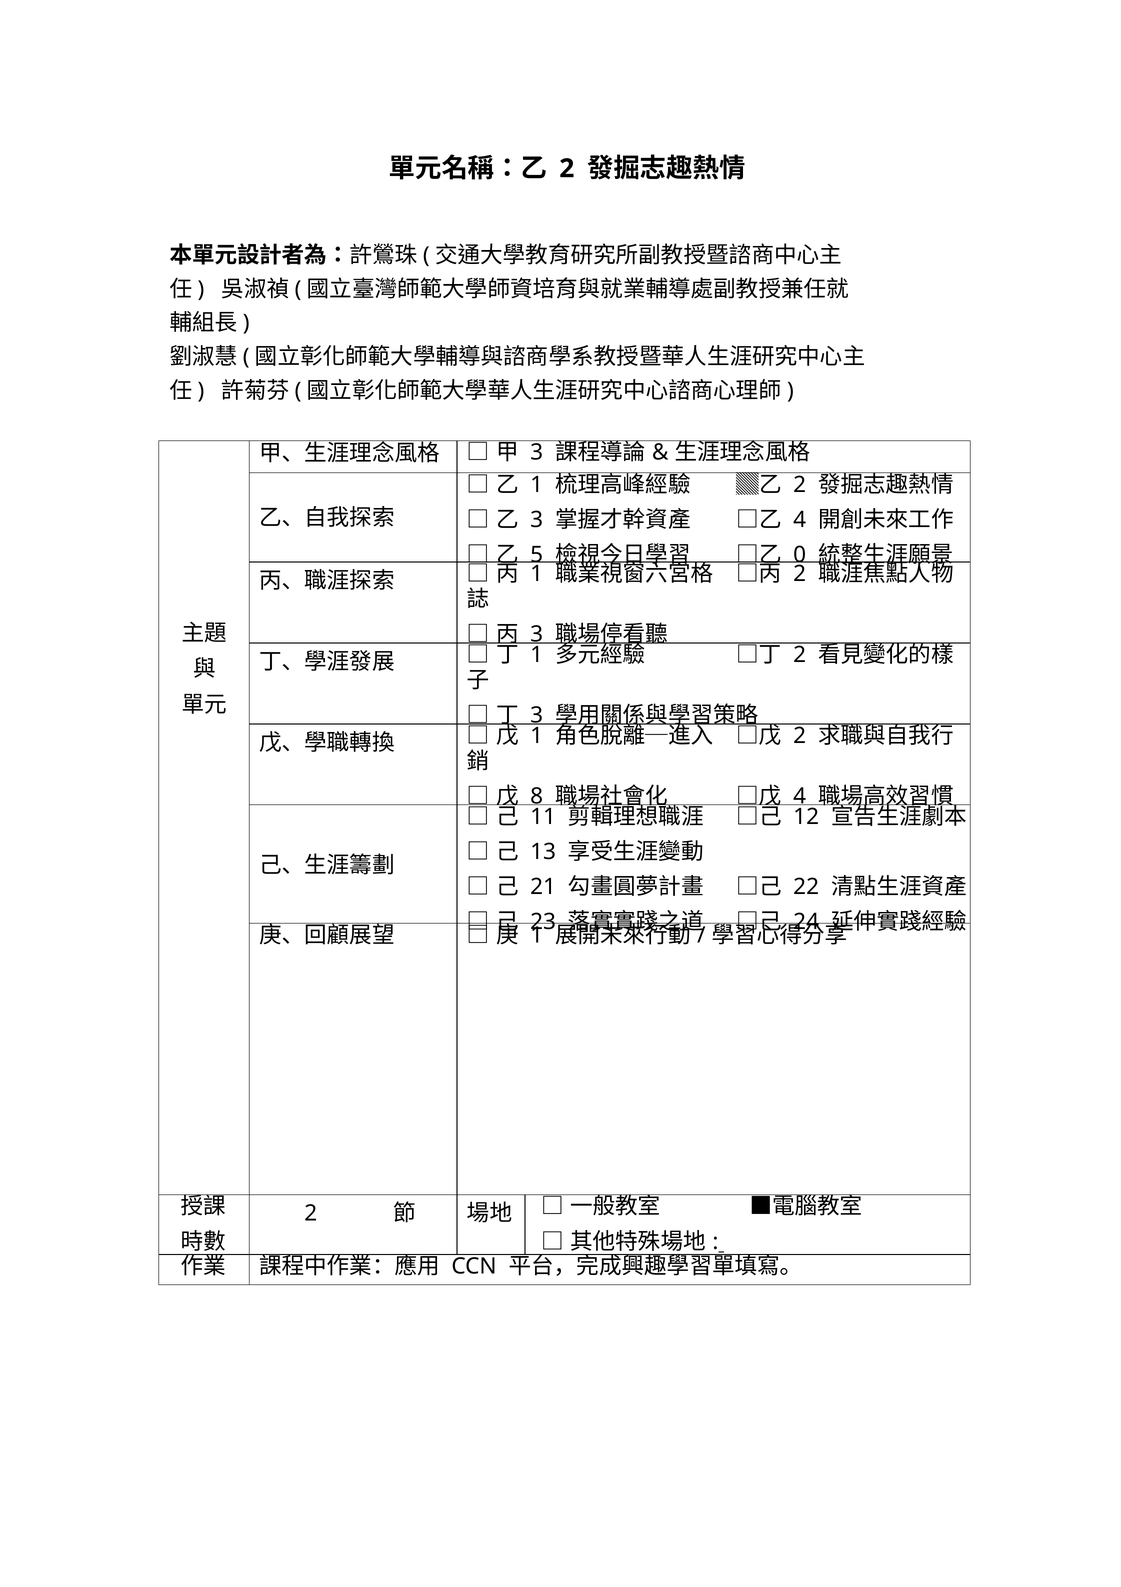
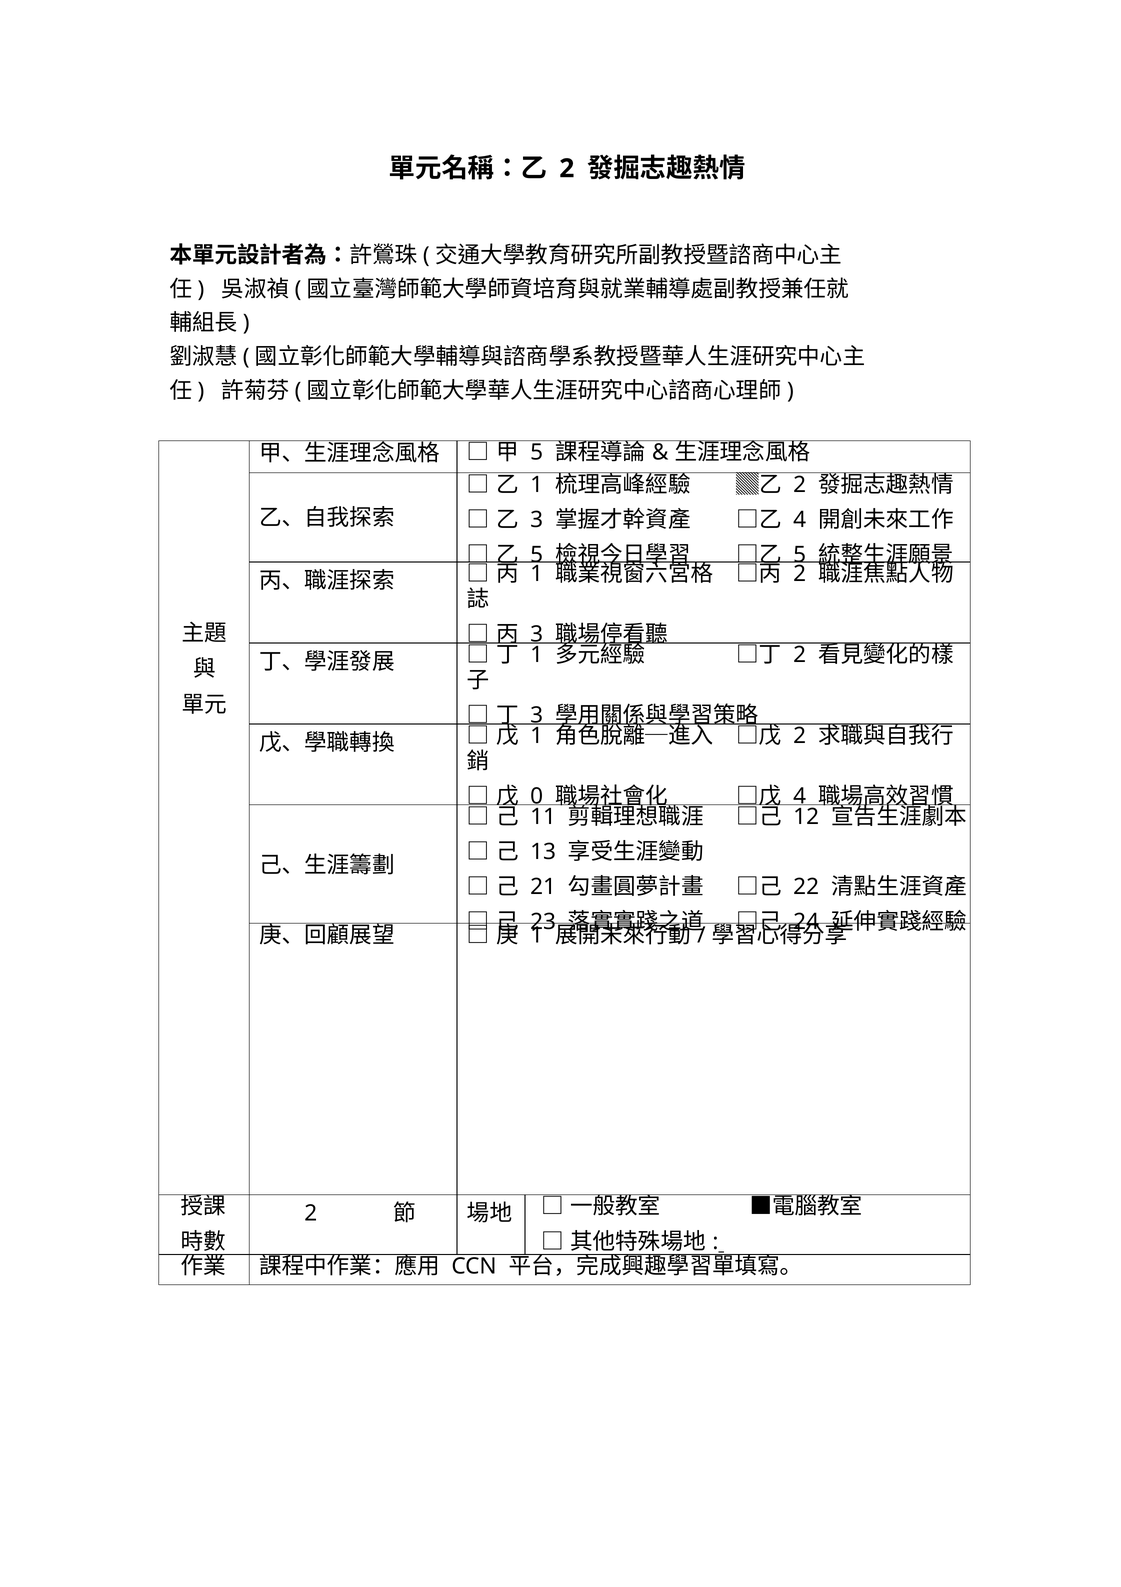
3: 3 -> 5 (537, 453)
0: 0 -> 5 (800, 555)
8: 8 -> 0 (537, 797)
